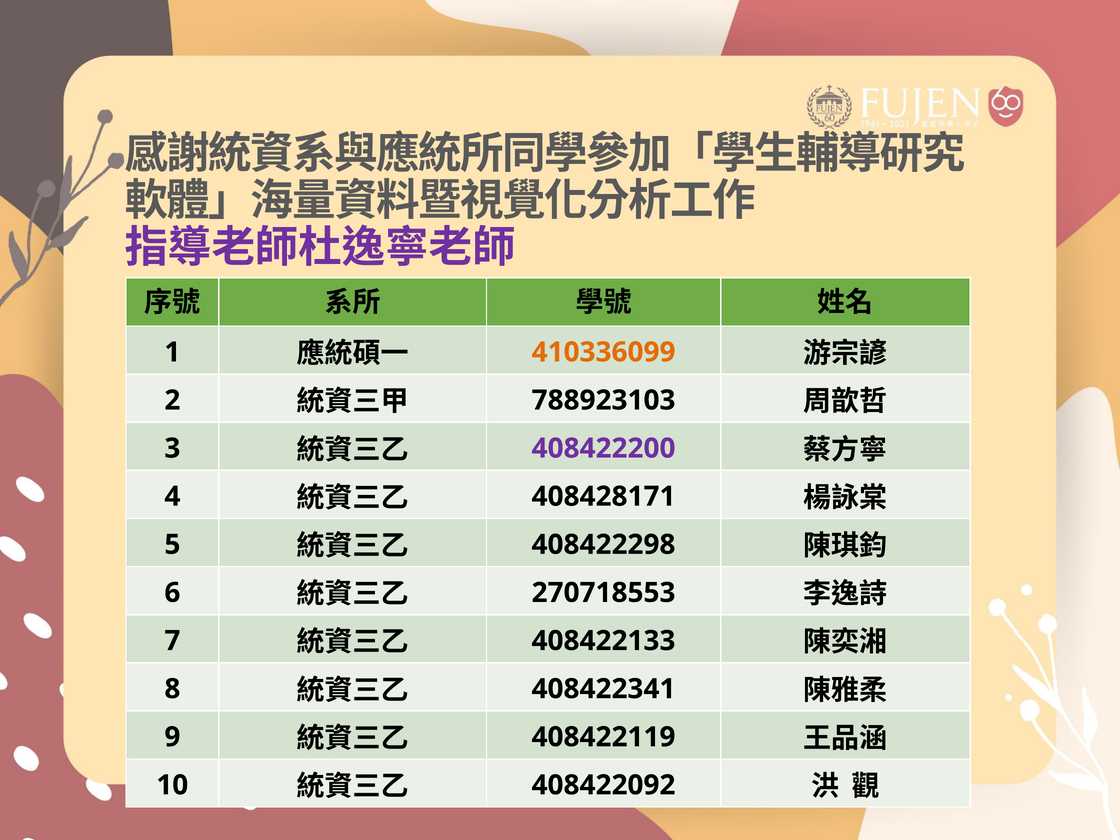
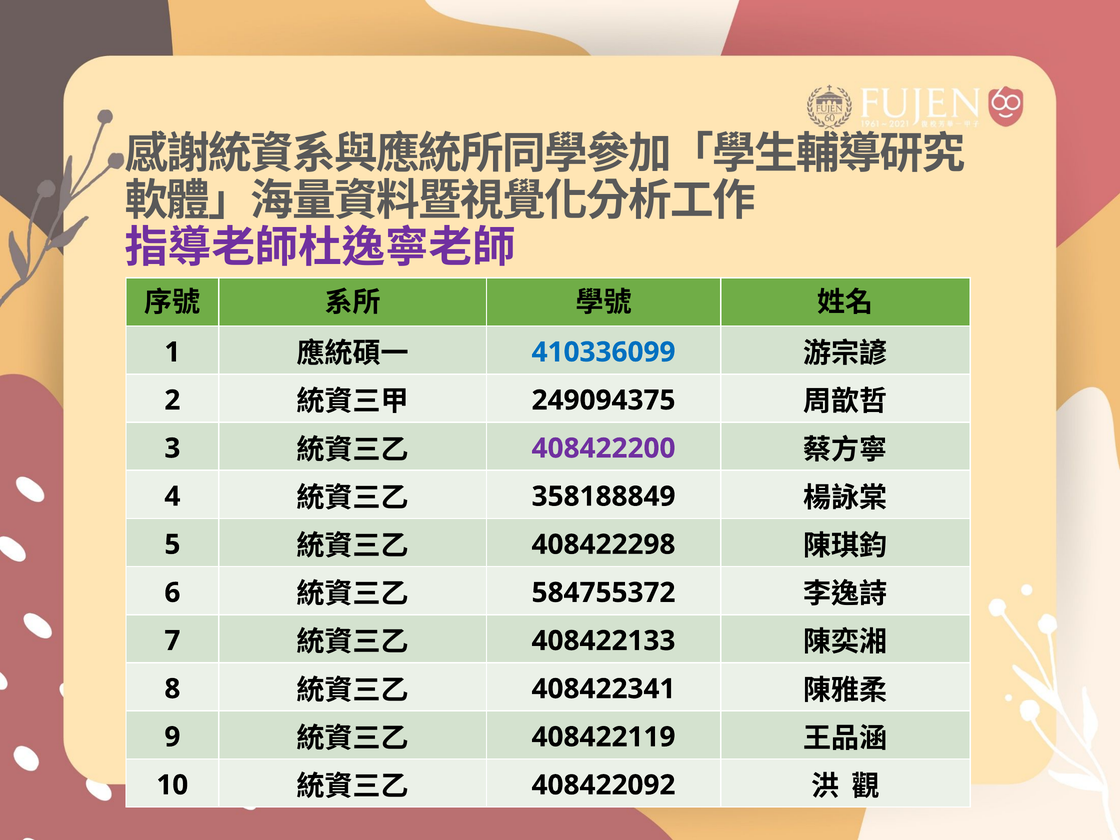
410336099 colour: orange -> blue (604, 352)
788923103: 788923103 -> 249094375 (604, 400)
408428171: 408428171 -> 358188849 (604, 496)
270718553: 270718553 -> 584755372 (604, 593)
